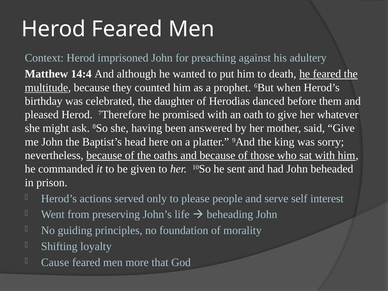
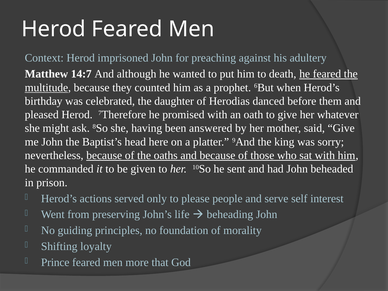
14:4: 14:4 -> 14:7 (81, 74)
Cause: Cause -> Prince (55, 262)
